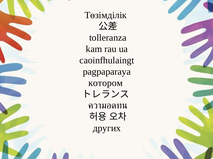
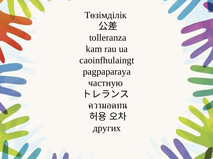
котором: котором -> частную (106, 83)
